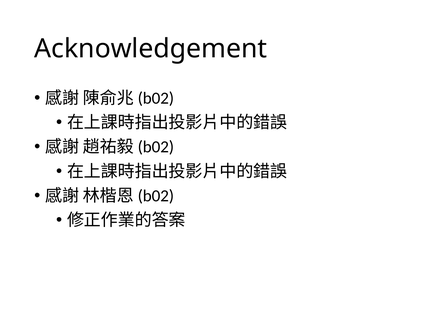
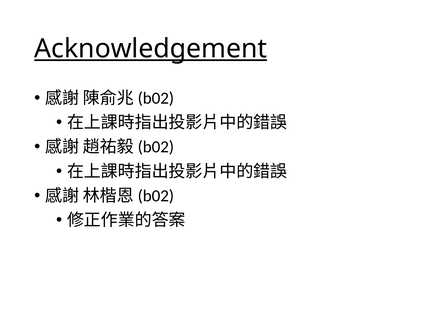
Acknowledgement underline: none -> present (151, 49)
